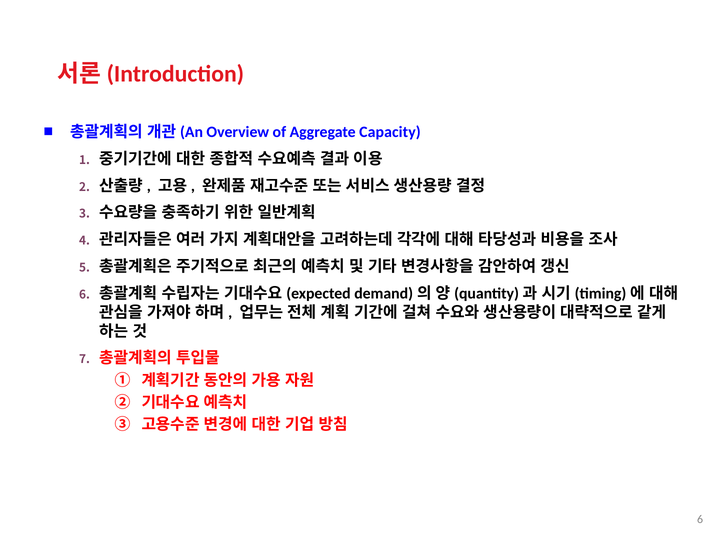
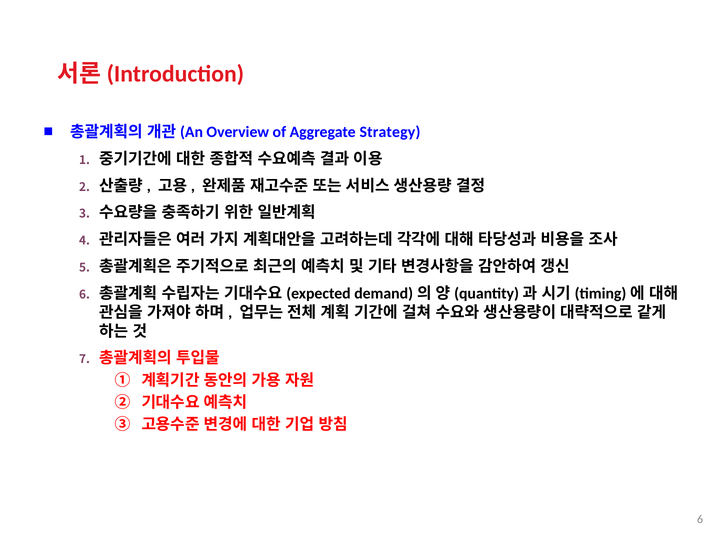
Capacity: Capacity -> Strategy (390, 132)
